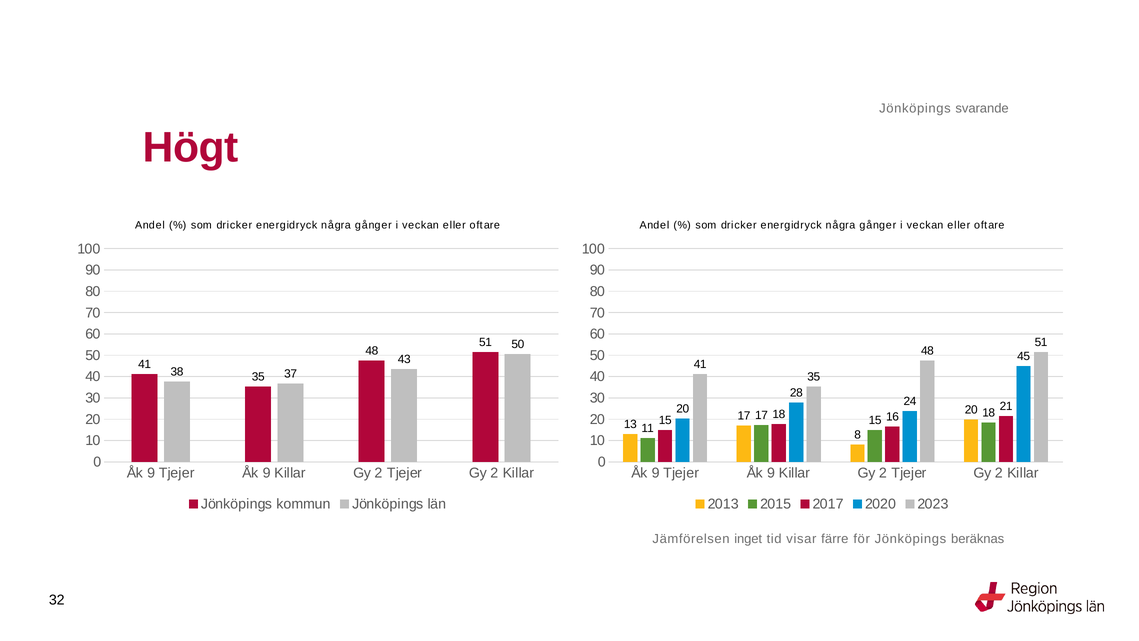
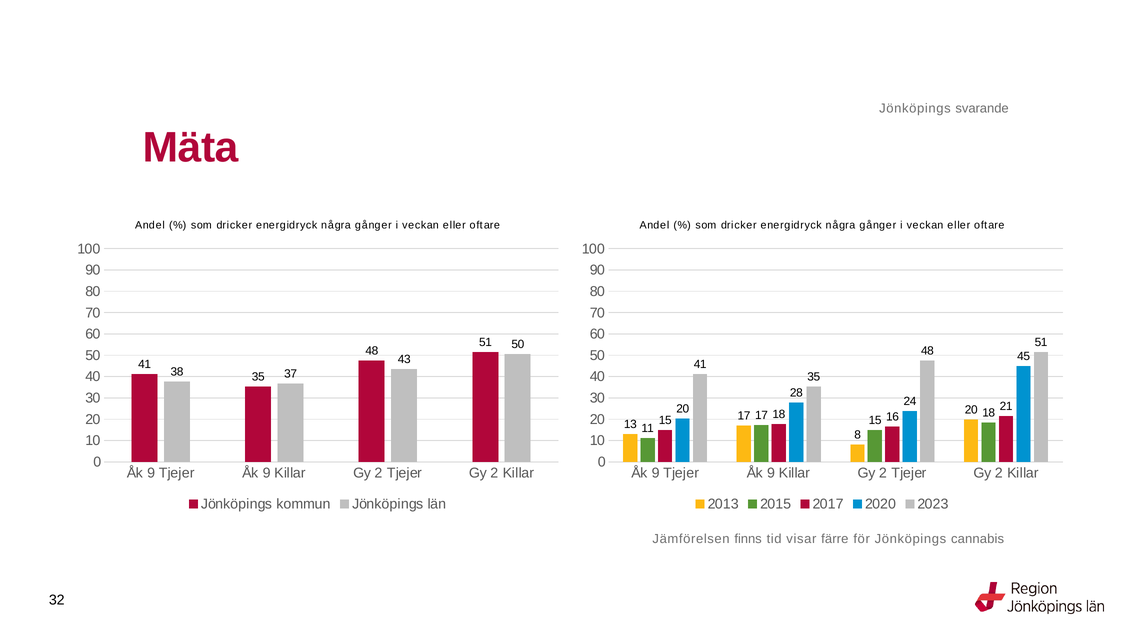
Högt: Högt -> Mäta (191, 148)
inget: inget -> finns (748, 539)
beräknas: beräknas -> cannabis (978, 539)
